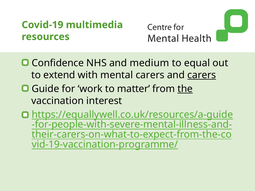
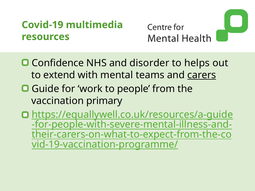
medium: medium -> disorder (149, 63)
equal: equal -> helps (197, 63)
mental carers: carers -> teams (150, 75)
matter: matter -> people (134, 89)
the underline: present -> none (185, 89)
interest: interest -> primary (104, 101)
